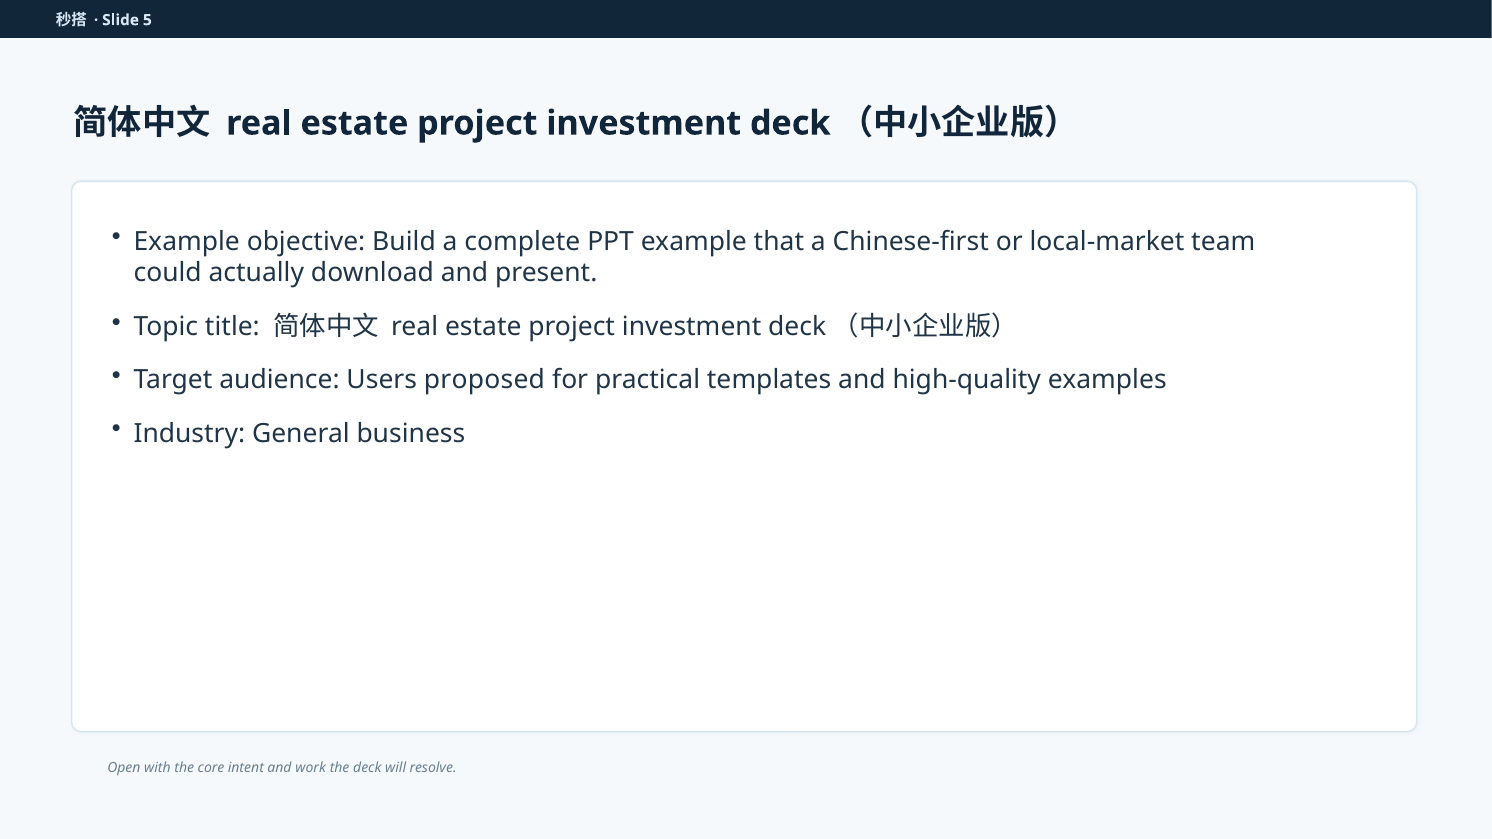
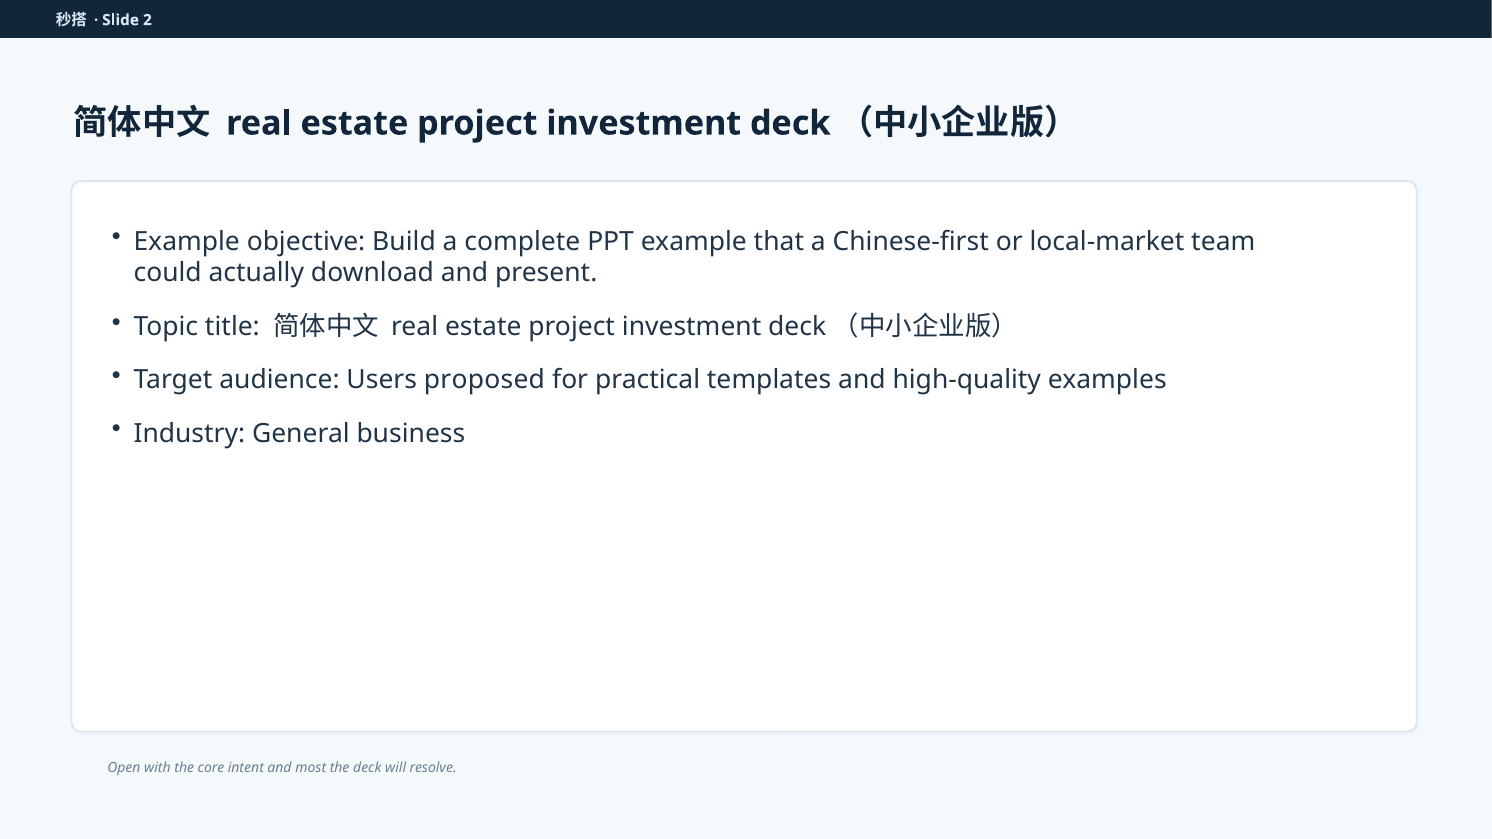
5: 5 -> 2 (147, 20)
work: work -> most (311, 769)
